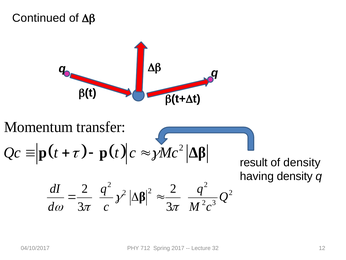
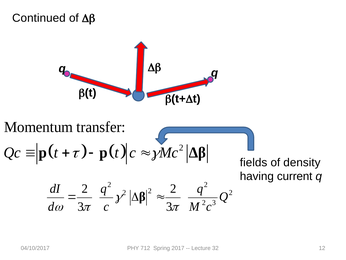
result: result -> fields (254, 162)
having density: density -> current (295, 176)
